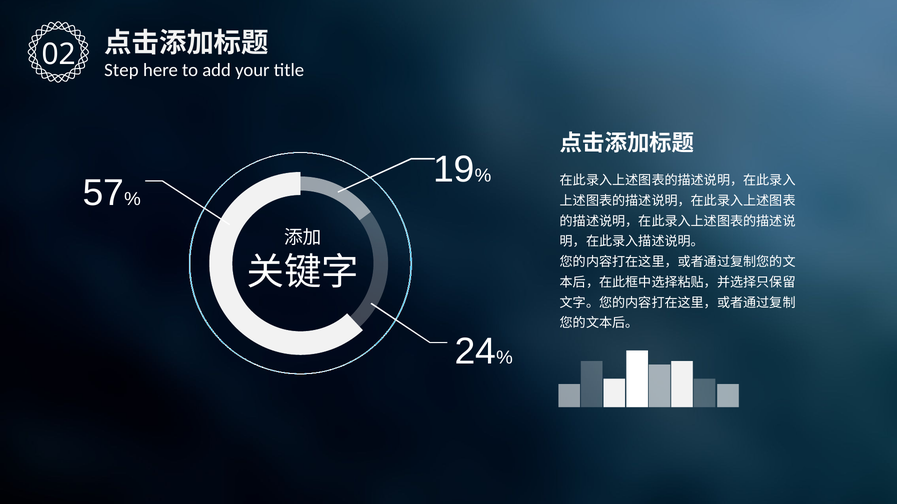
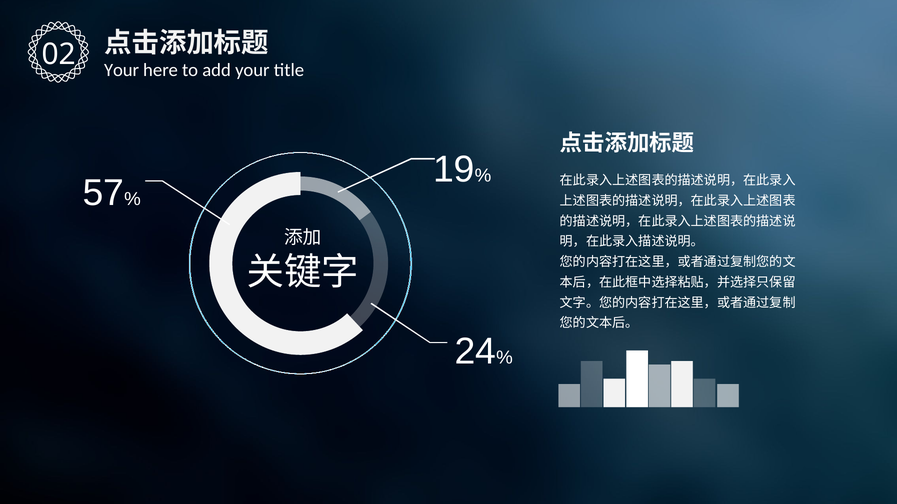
Step: Step -> Your (122, 70)
